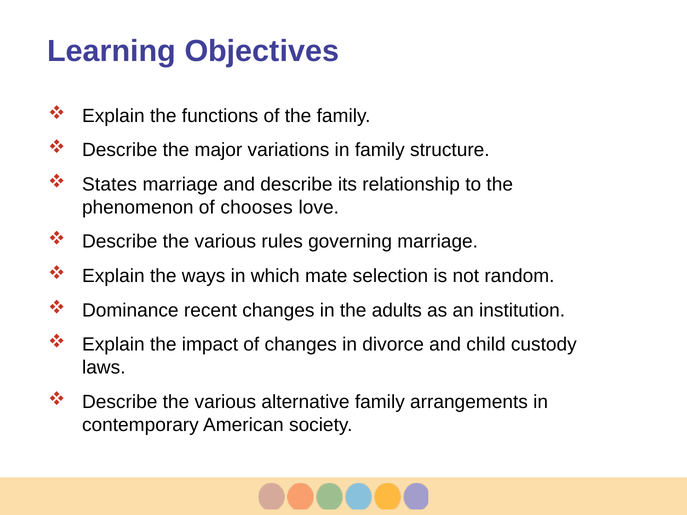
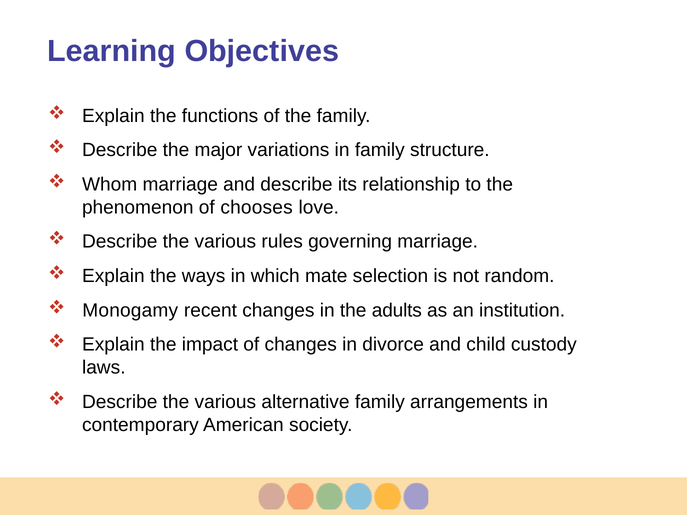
States: States -> Whom (110, 185)
Dominance: Dominance -> Monogamy (130, 311)
